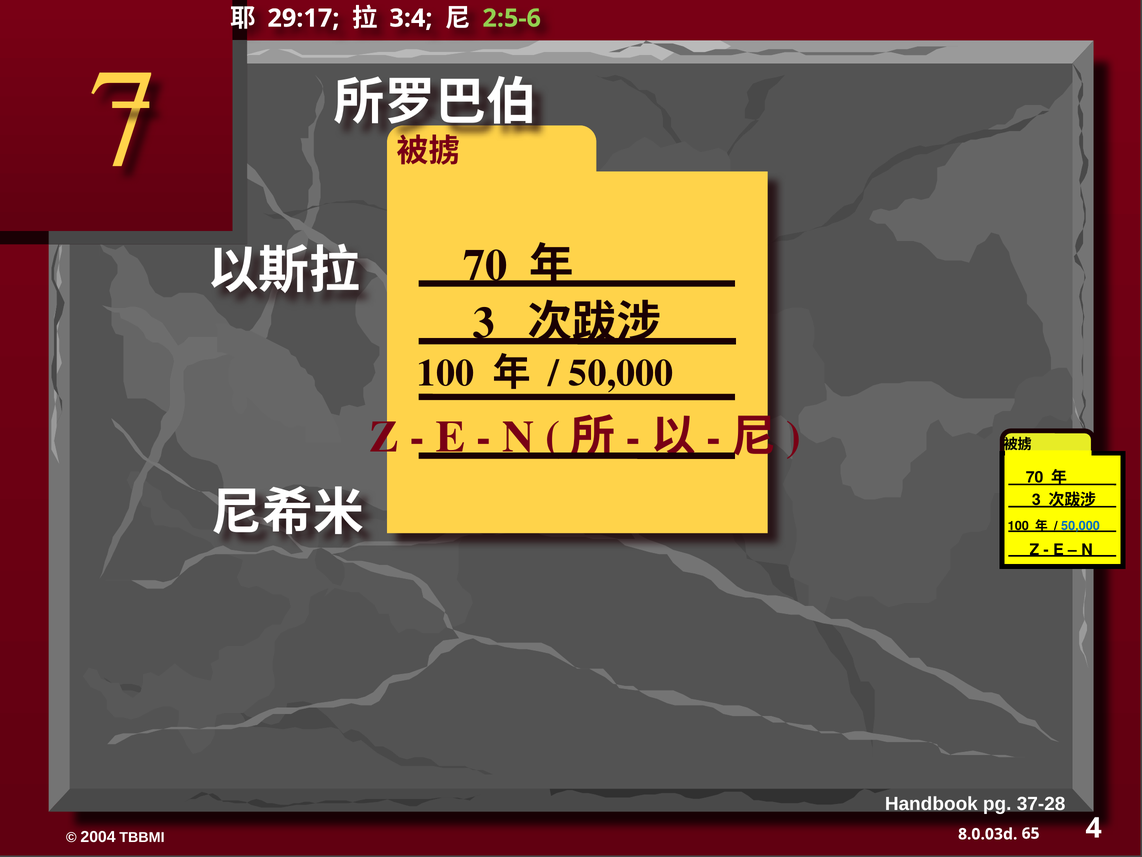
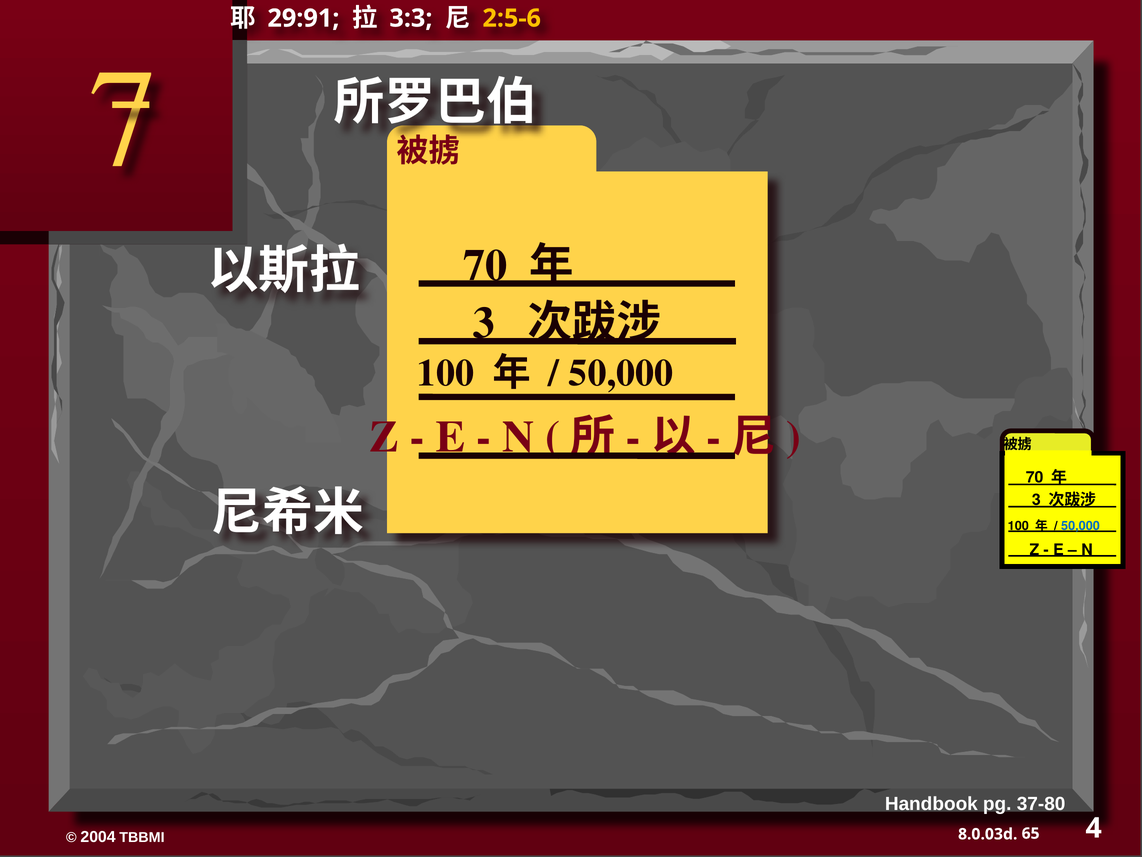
29:17: 29:17 -> 29:91 (303, 18)
3:4: 3:4 -> 3:3 (411, 18)
2:5-6 colour: light green -> yellow (512, 18)
37-28: 37-28 -> 37-80 (1041, 803)
